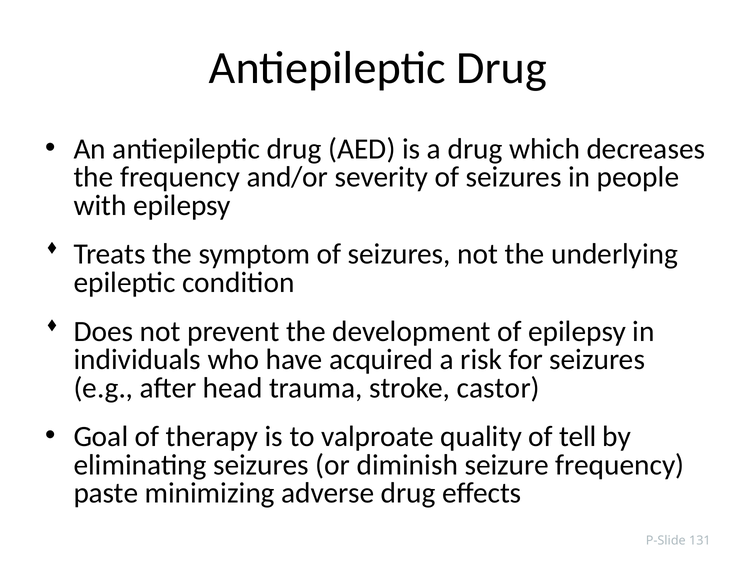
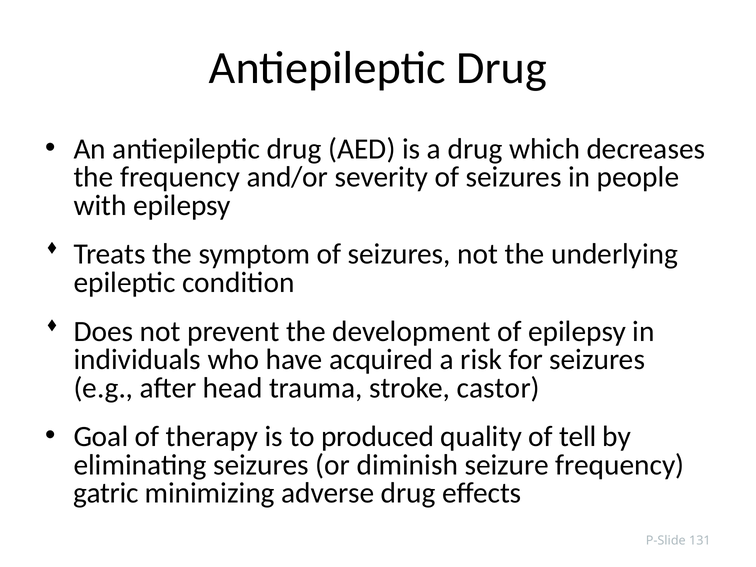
valproate: valproate -> produced (378, 437)
paste: paste -> gatric (106, 493)
